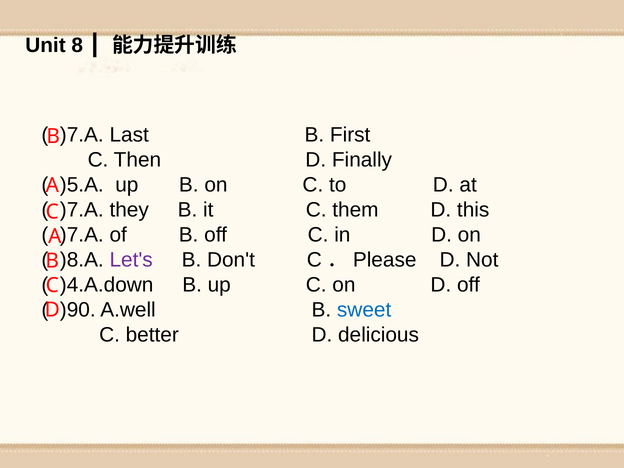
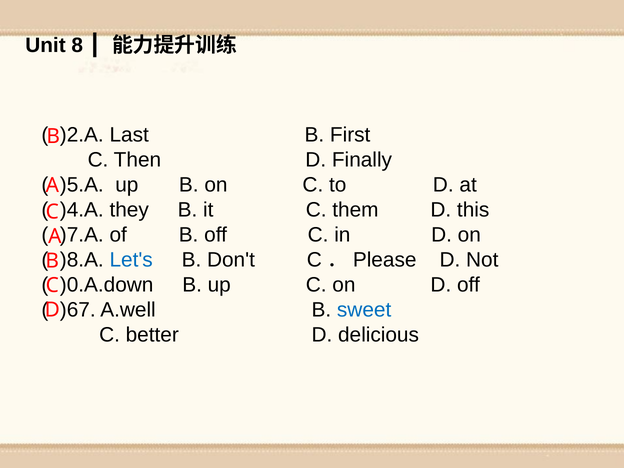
)7.A: )7.A -> )2.A (82, 135)
)7.A: )7.A -> )4.A (82, 210)
Let's colour: purple -> blue (131, 260)
)4.A.down: )4.A.down -> )0.A.down (107, 285)
)90: )90 -> )67 (78, 310)
